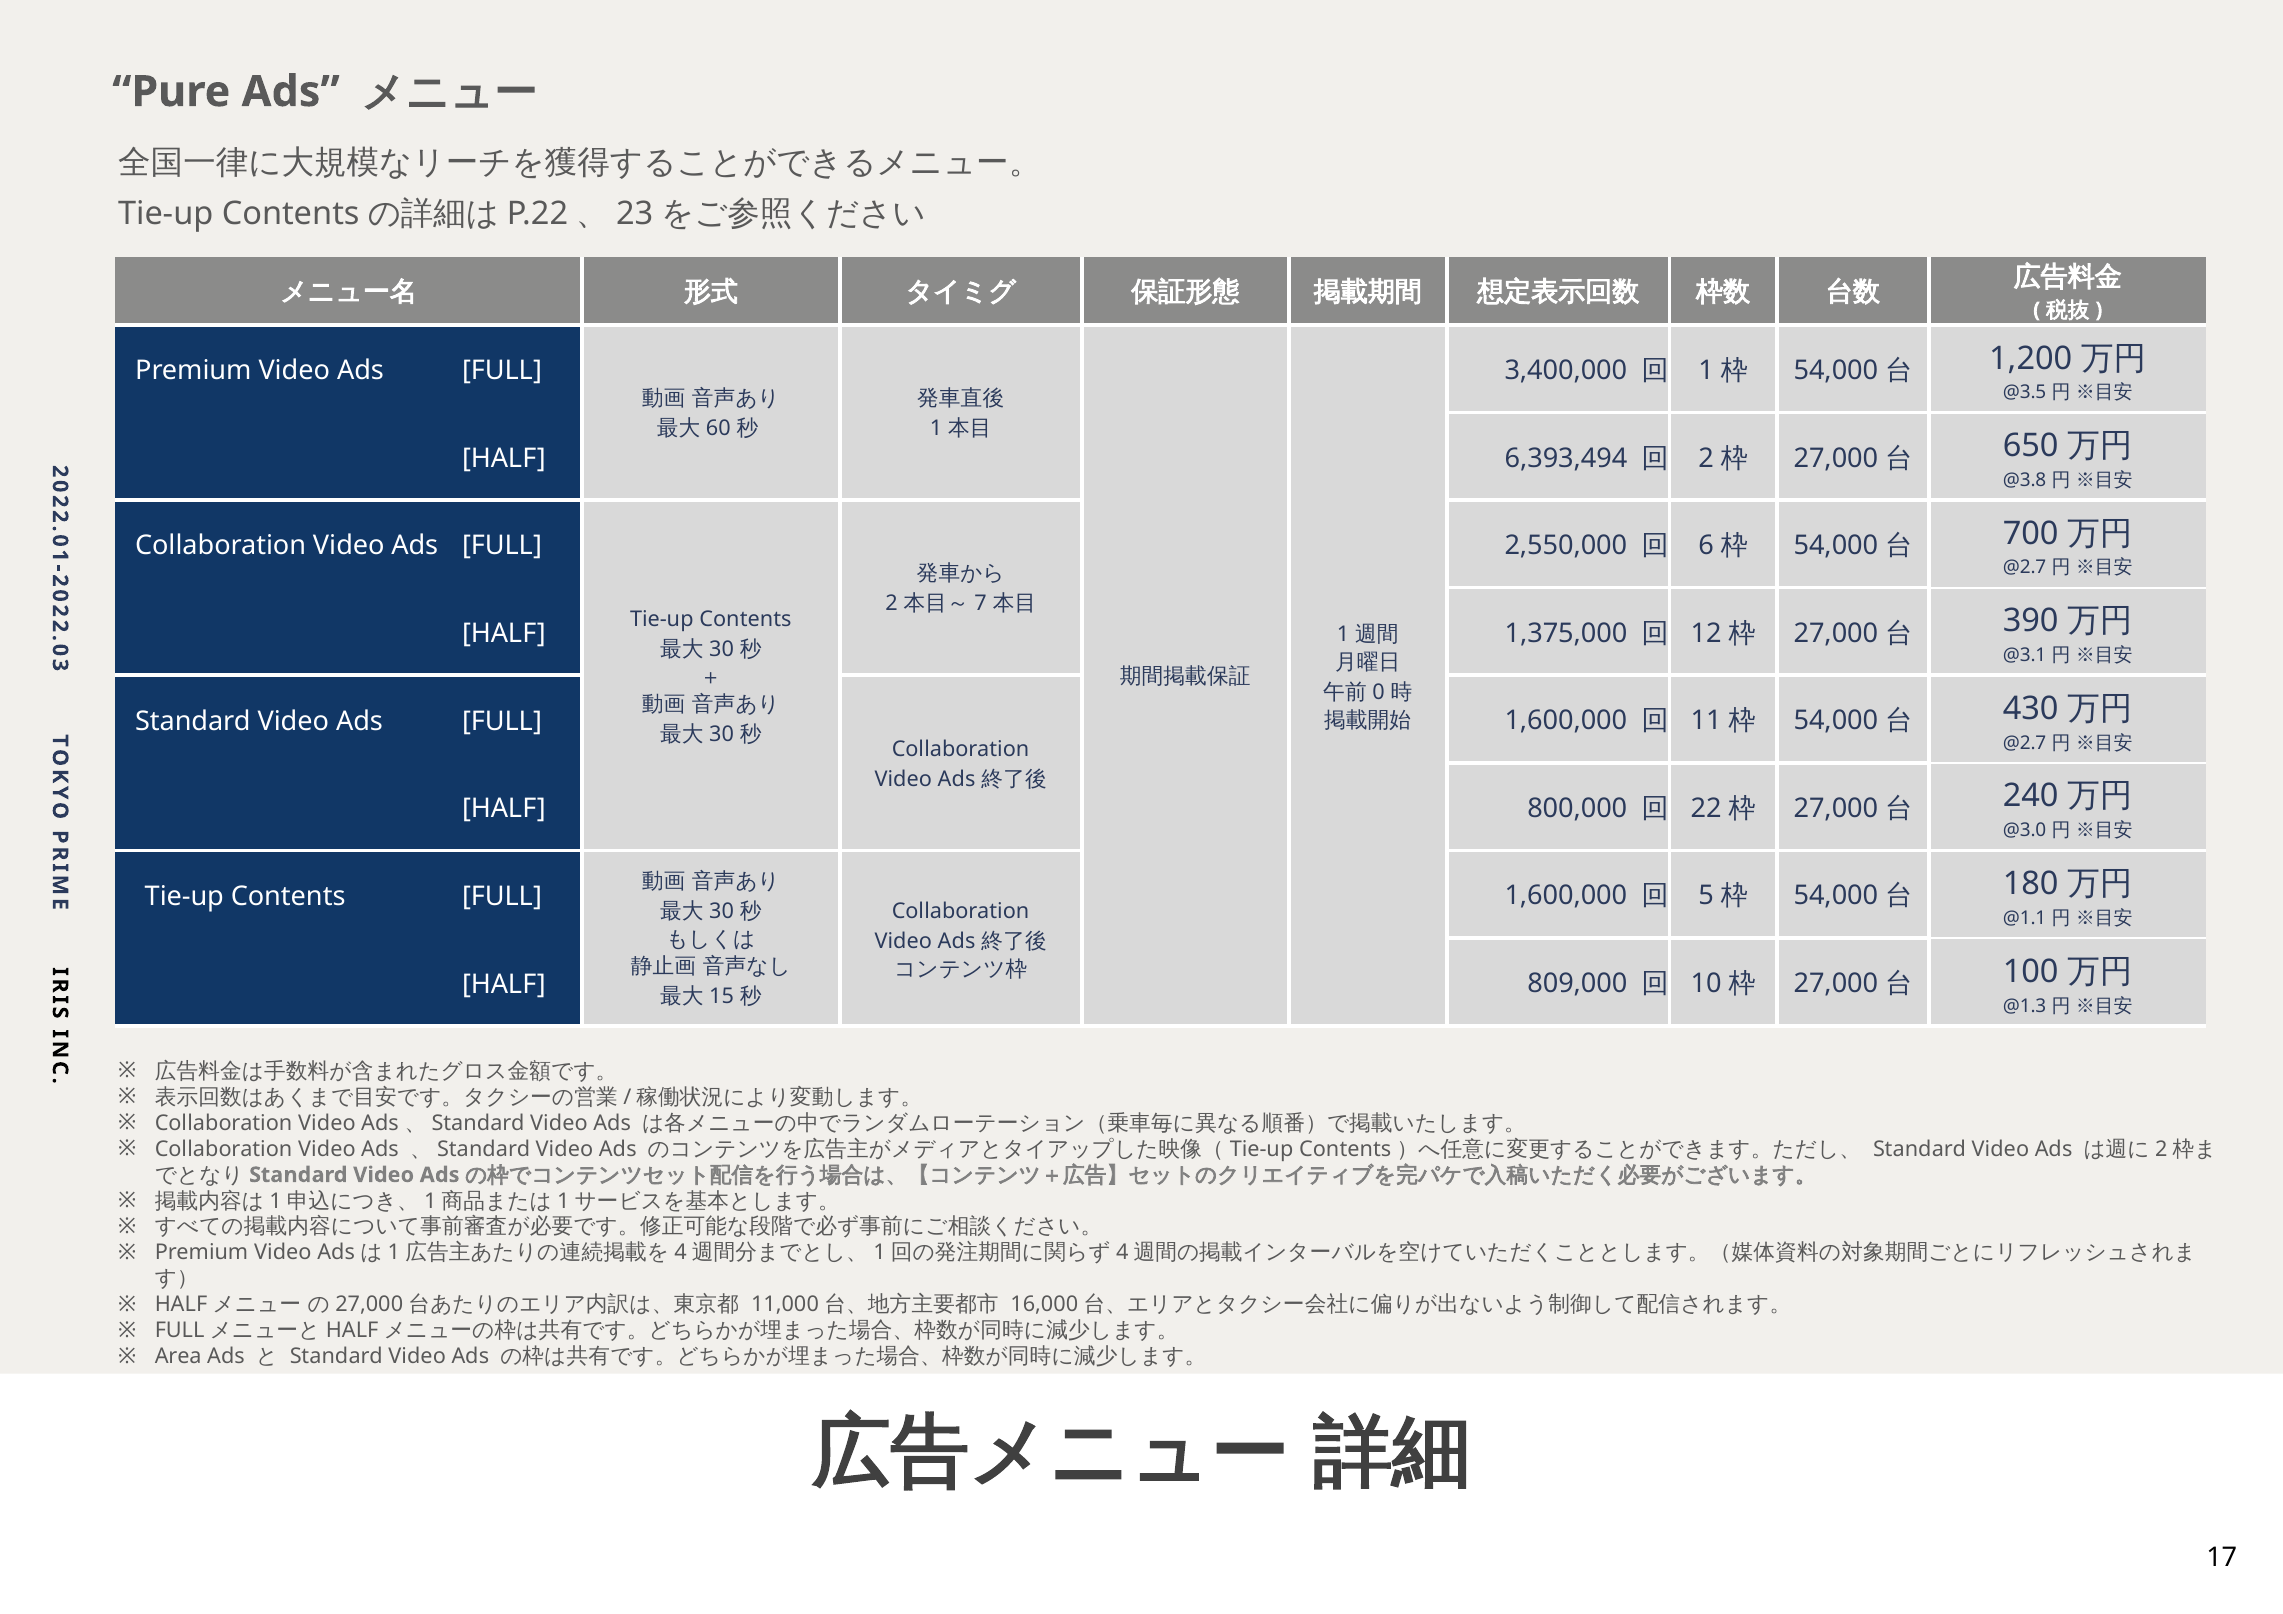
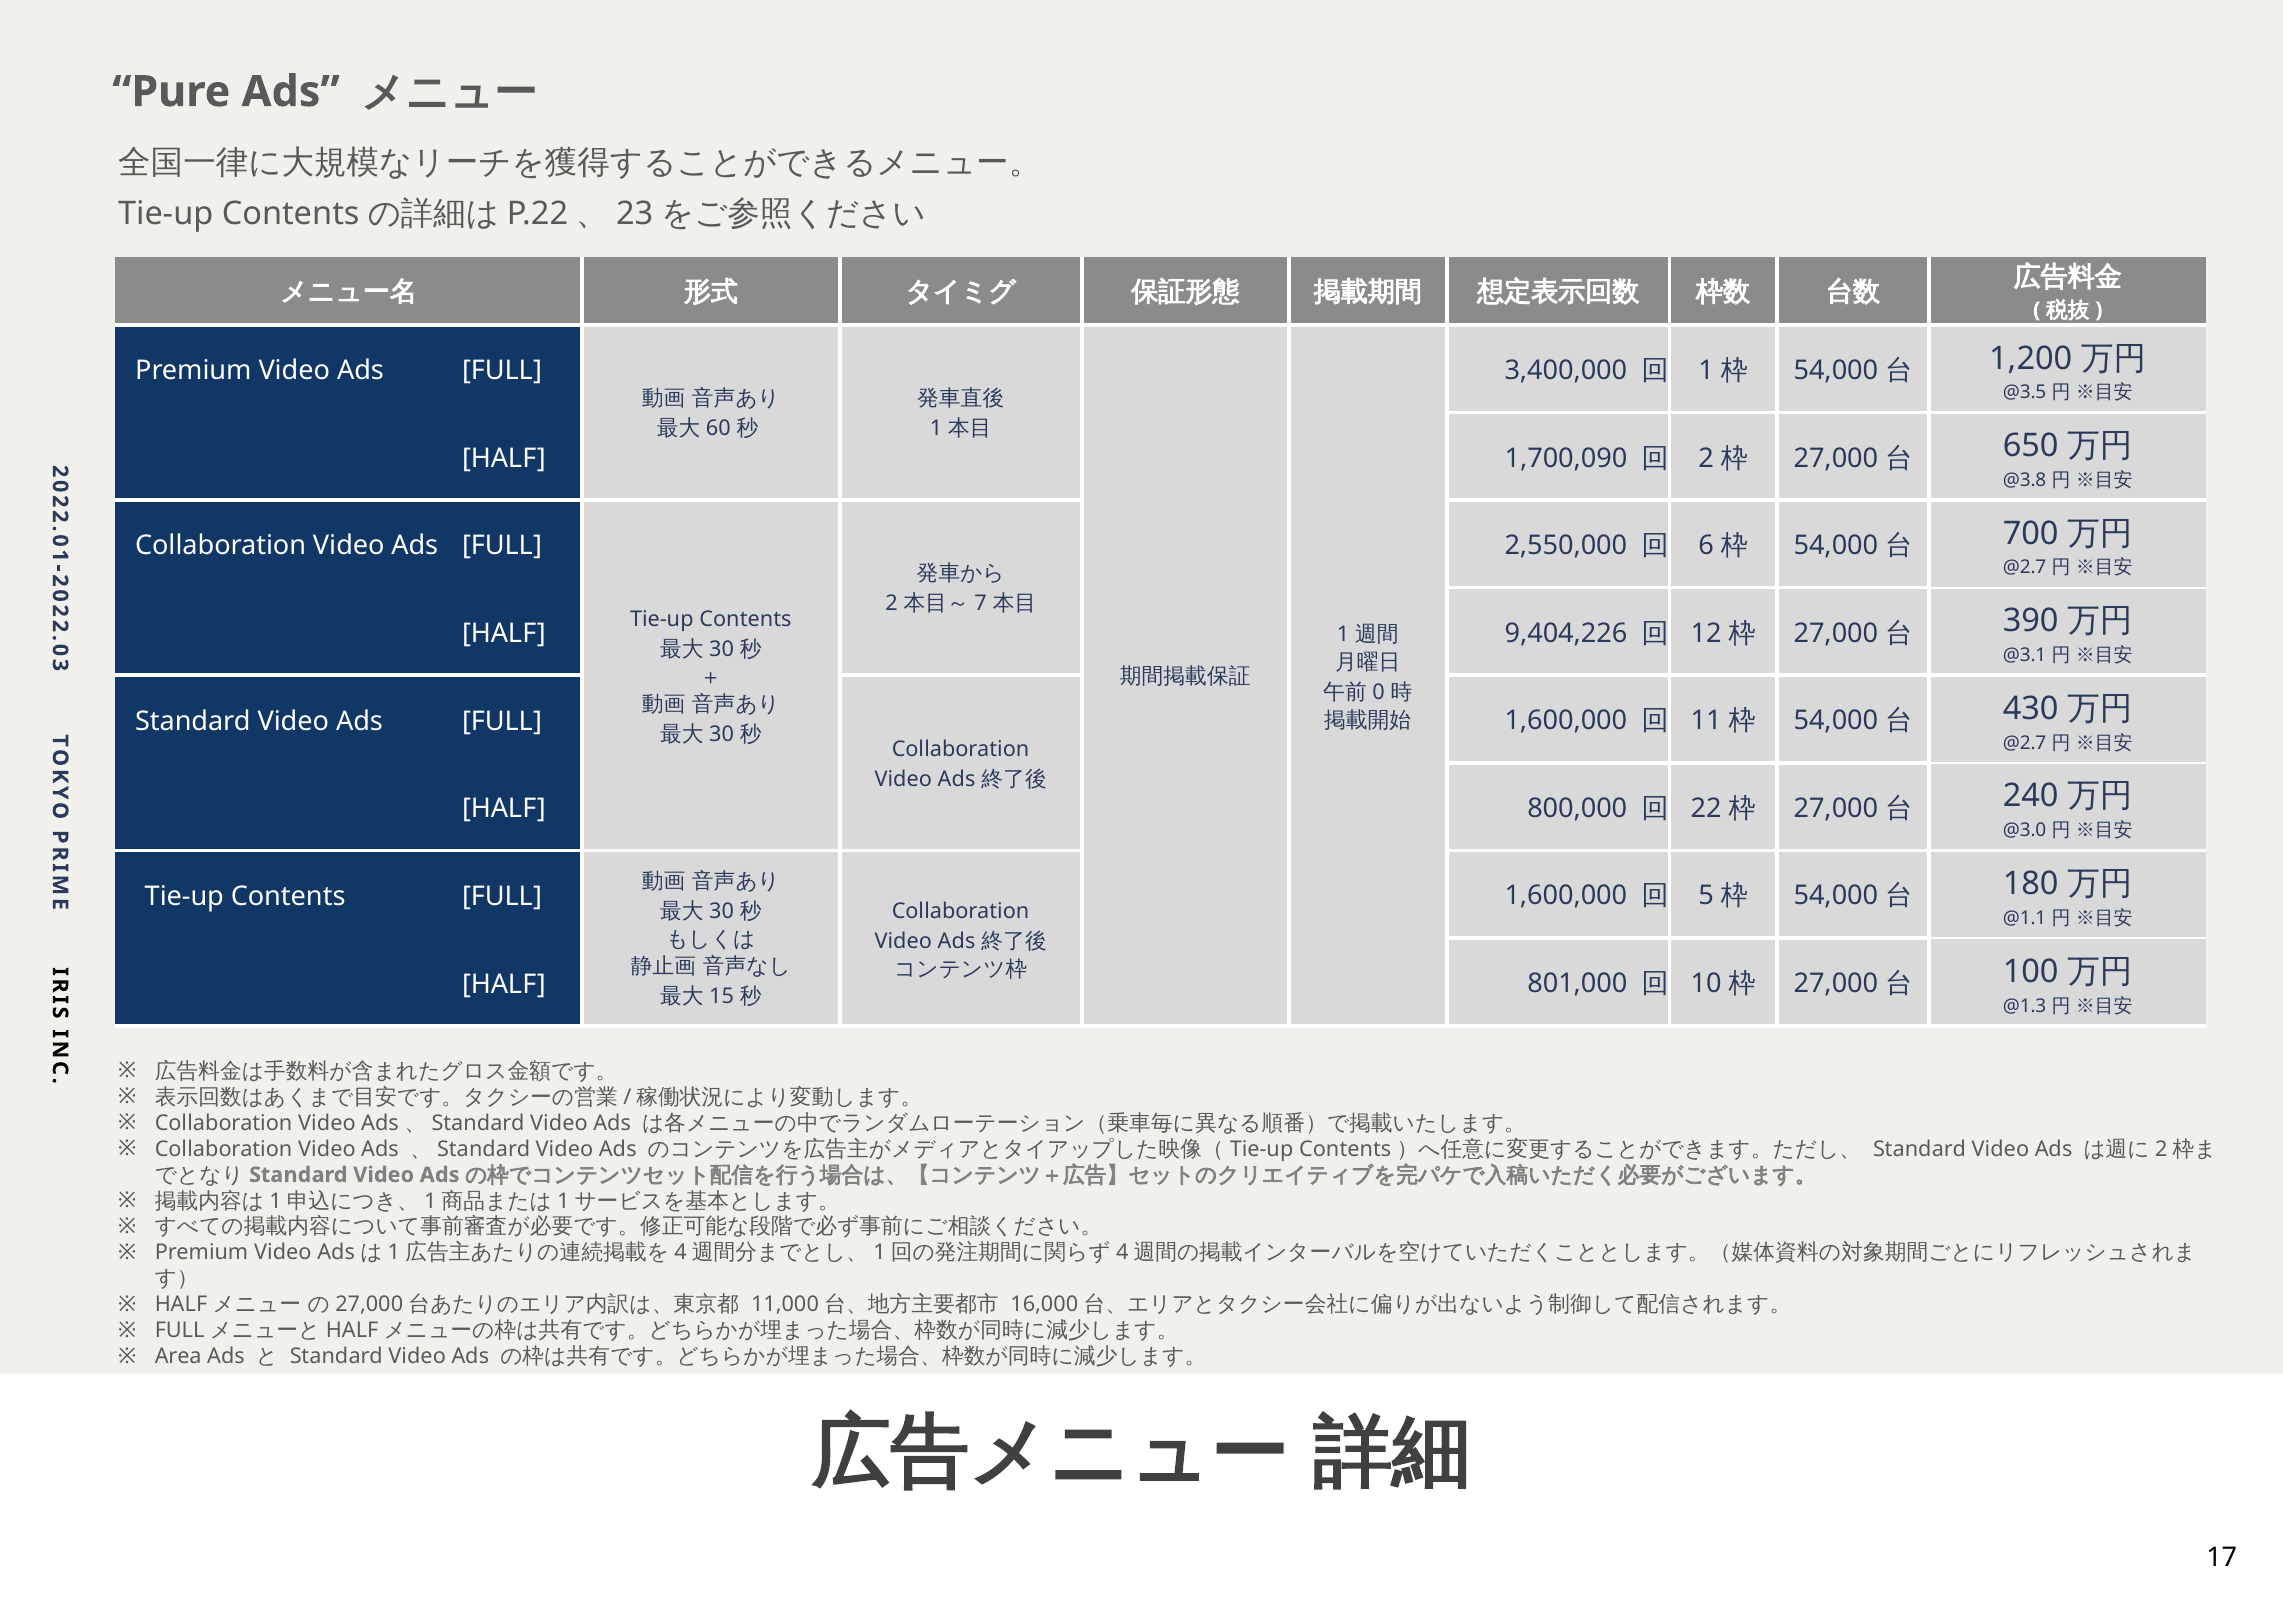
6,393,494: 6,393,494 -> 1,700,090 (1566, 458)
1,375,000: 1,375,000 -> 9,404,226 (1566, 633)
809,000: 809,000 -> 801,000 (1577, 984)
